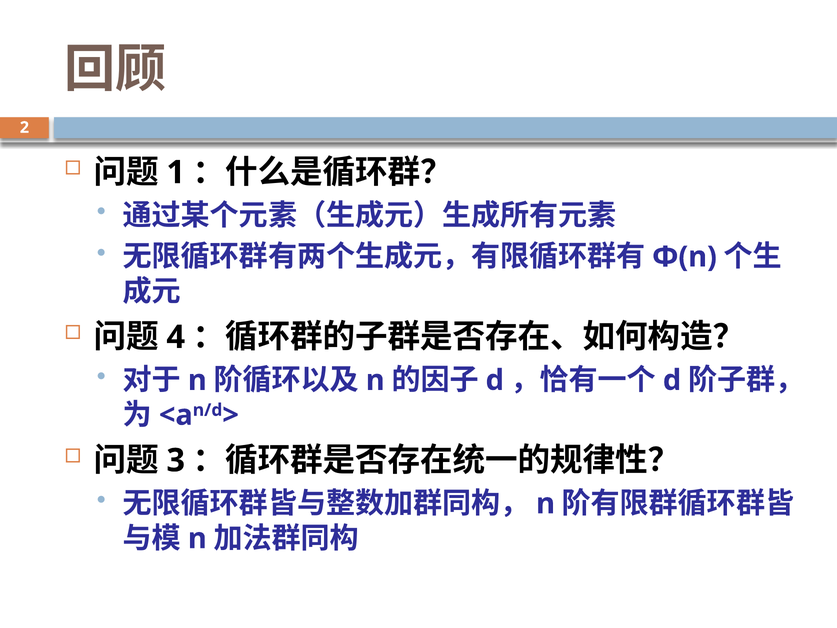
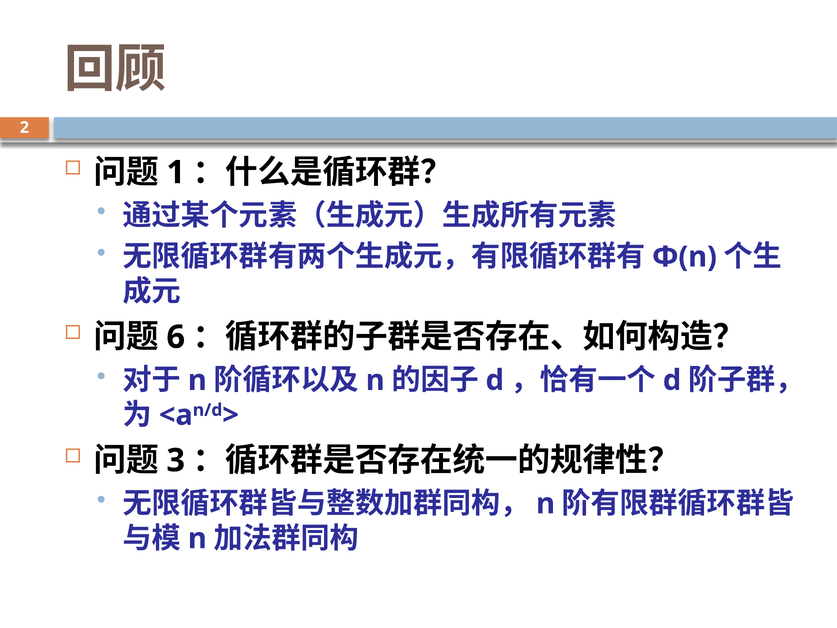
4: 4 -> 6 (176, 337)
